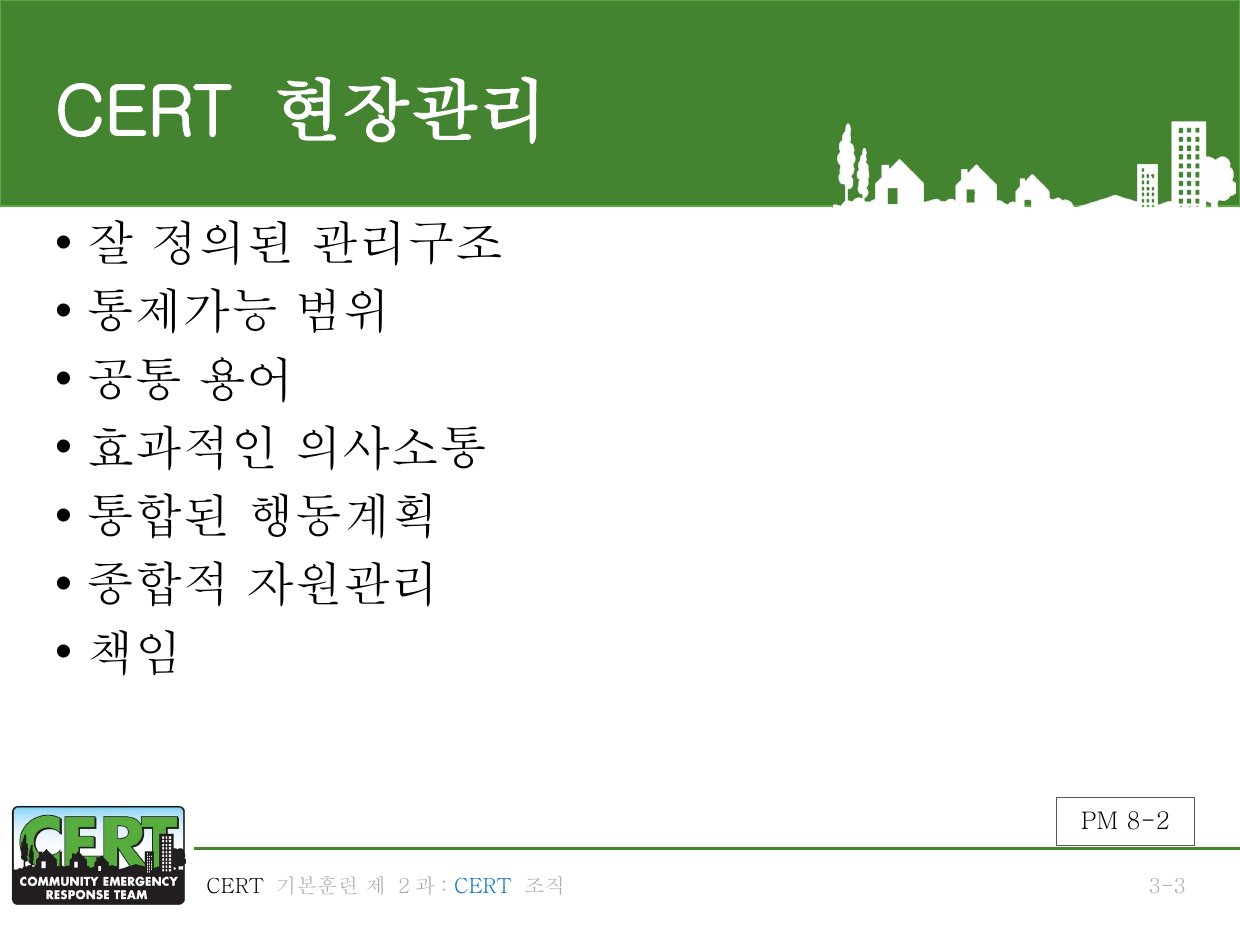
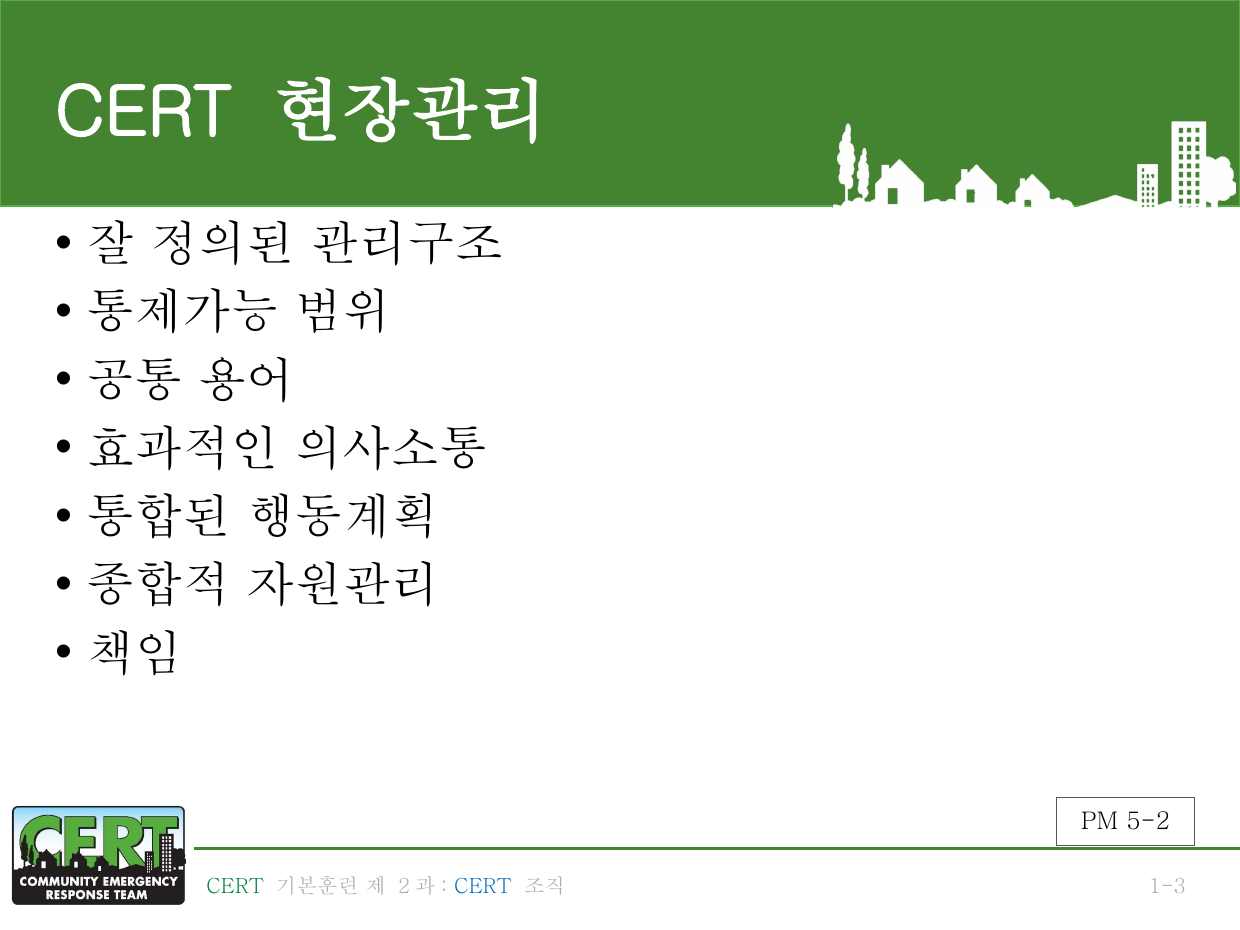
8-2: 8-2 -> 5-2 (1148, 822)
CERT colour: black -> green (235, 886)
3-3: 3-3 -> 1-3 (1167, 886)
